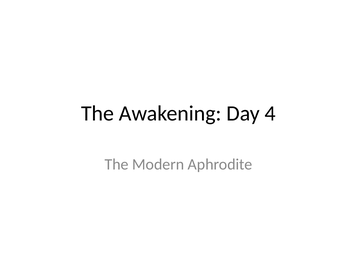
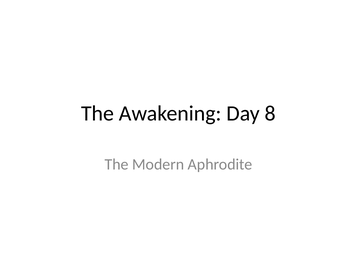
4: 4 -> 8 (270, 113)
